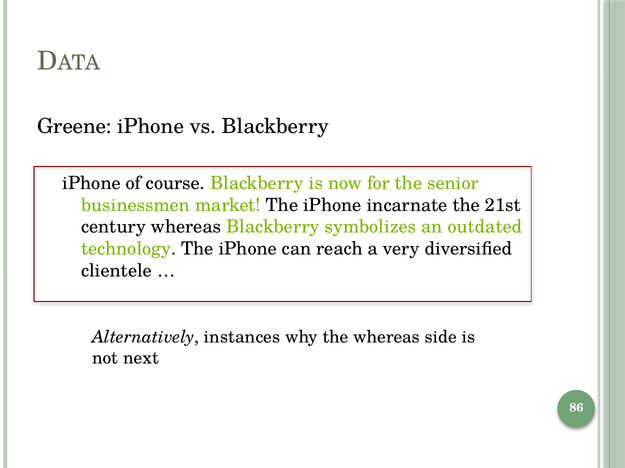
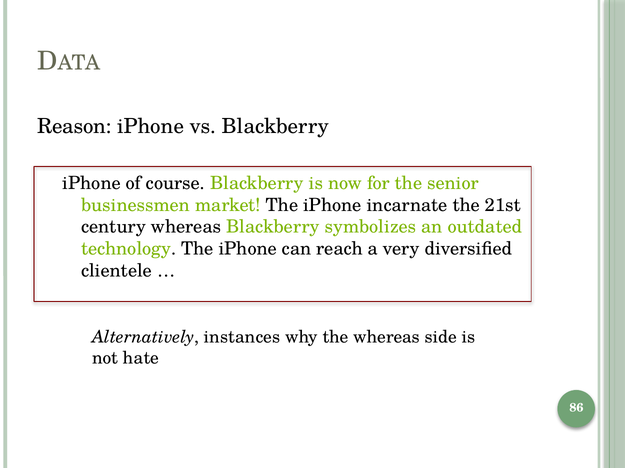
Greene: Greene -> Reason (75, 126)
next: next -> hate (141, 358)
